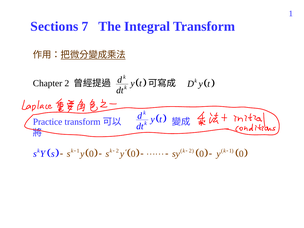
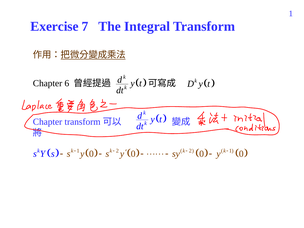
Sections: Sections -> Exercise (55, 26)
Chapter 2: 2 -> 6 (67, 83)
Practice: Practice -> Chapter (48, 122)
